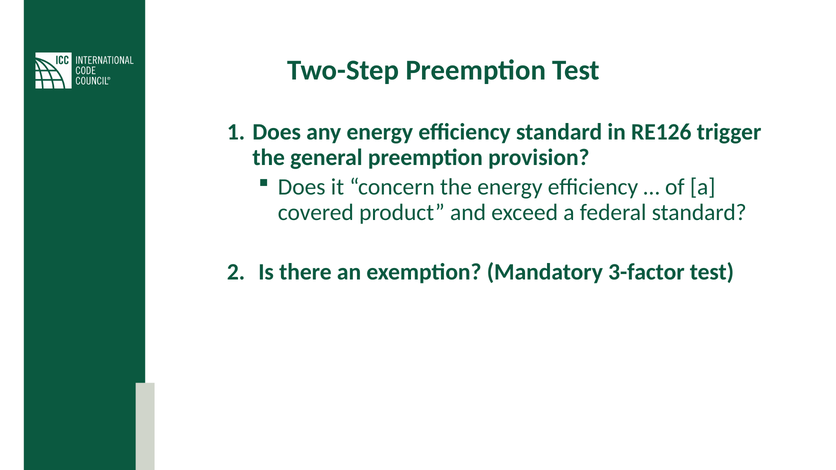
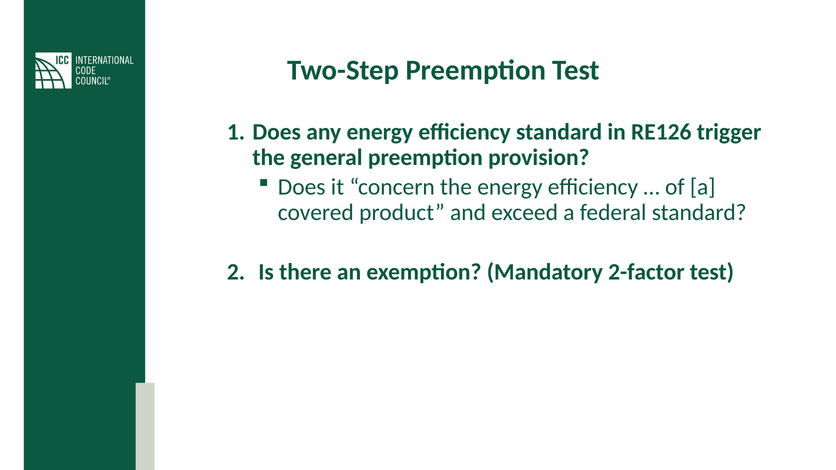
3-factor: 3-factor -> 2-factor (646, 272)
